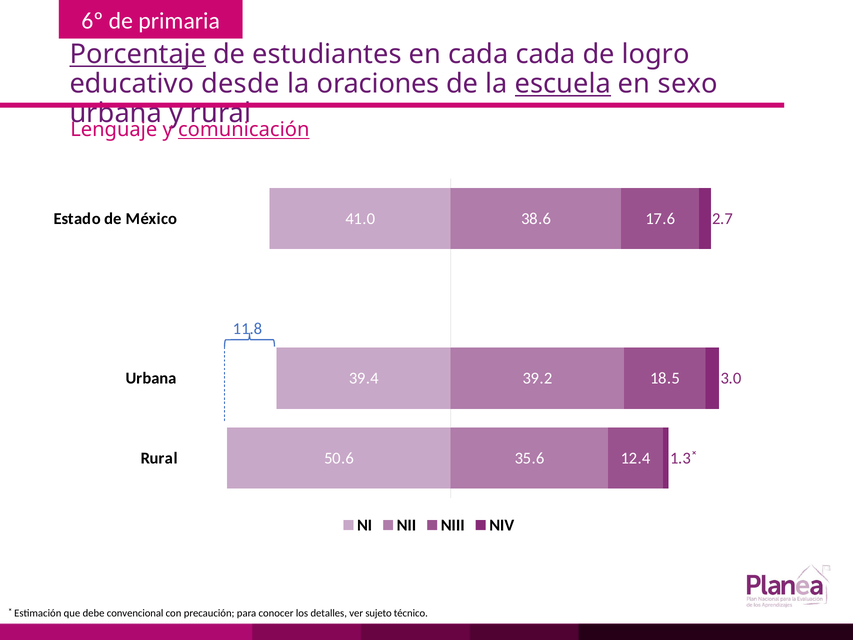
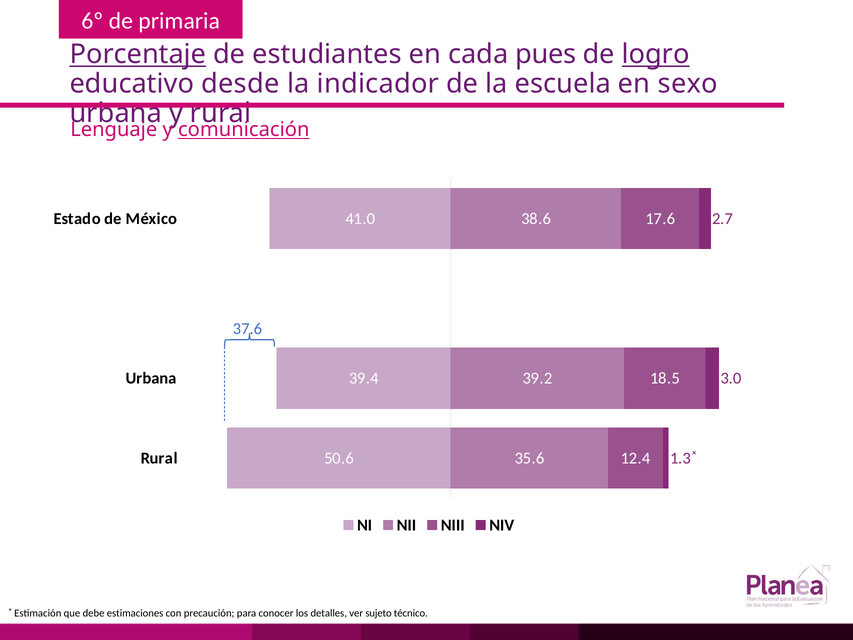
cada cada: cada -> pues (546, 54)
logro underline: none -> present (656, 54)
oraciones: oraciones -> indicador (378, 84)
escuela underline: present -> none (563, 84)
11.8: 11.8 -> 37.6 (247, 329)
convencional: convencional -> estimaciones (135, 613)
